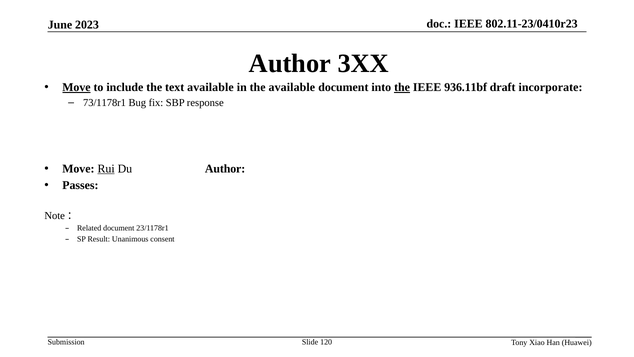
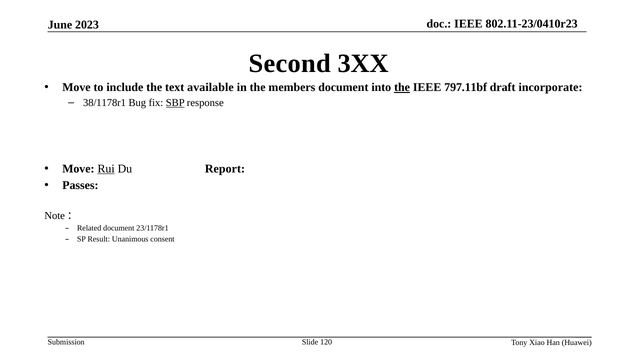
Author: Author -> Second (290, 64)
Move underline: present -> none (76, 87)
the available: available -> members (292, 87)
936.11bf: 936.11bf -> 797.11bf (466, 87)
73/1178r1: 73/1178r1 -> 38/1178r1 (105, 103)
SBP underline: none -> present (175, 103)
Du Author: Author -> Report (225, 169)
